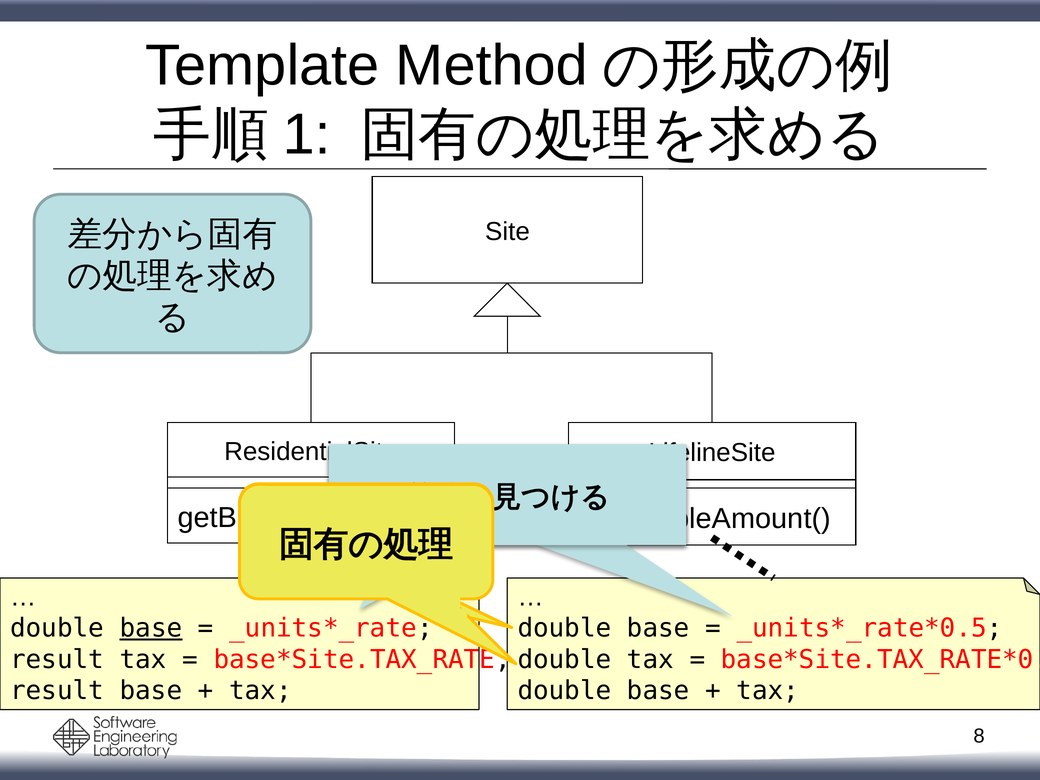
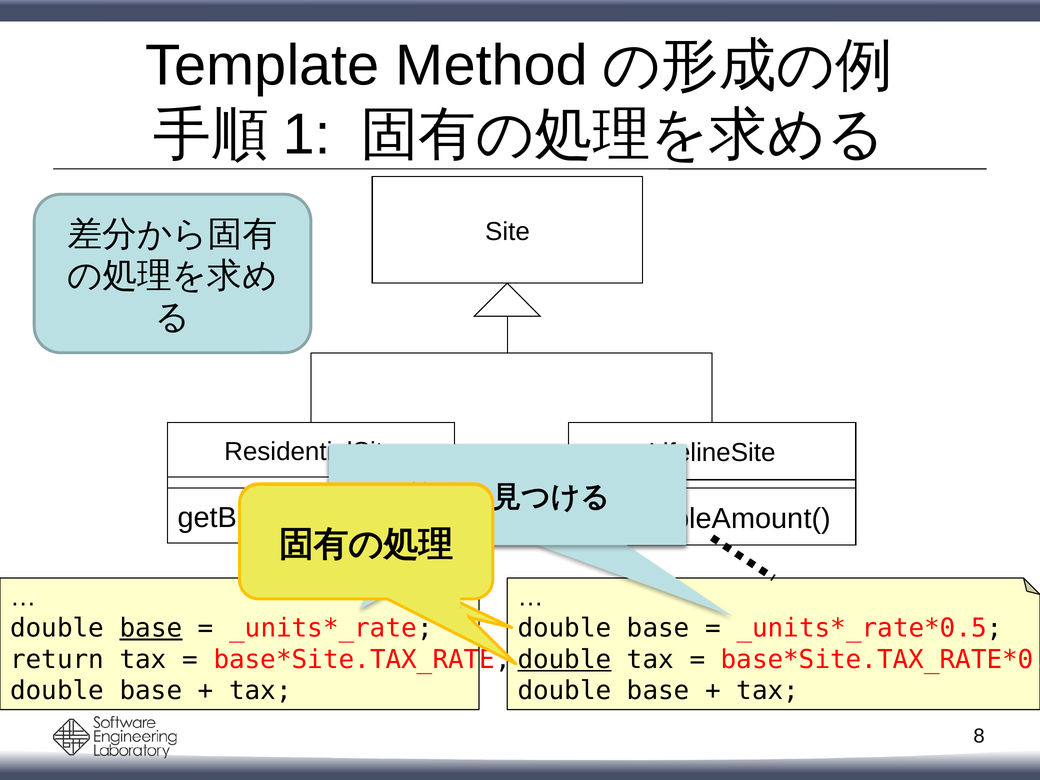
result: result -> return (57, 660)
double underline: none -> present (564, 660)
result: result -> double (57, 691)
